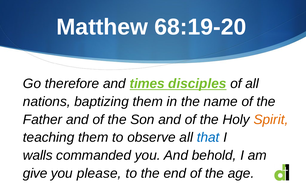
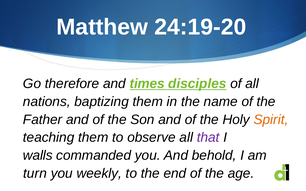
68:19-20: 68:19-20 -> 24:19-20 (200, 27)
that colour: blue -> purple (208, 138)
give: give -> turn (35, 174)
please: please -> weekly (99, 174)
